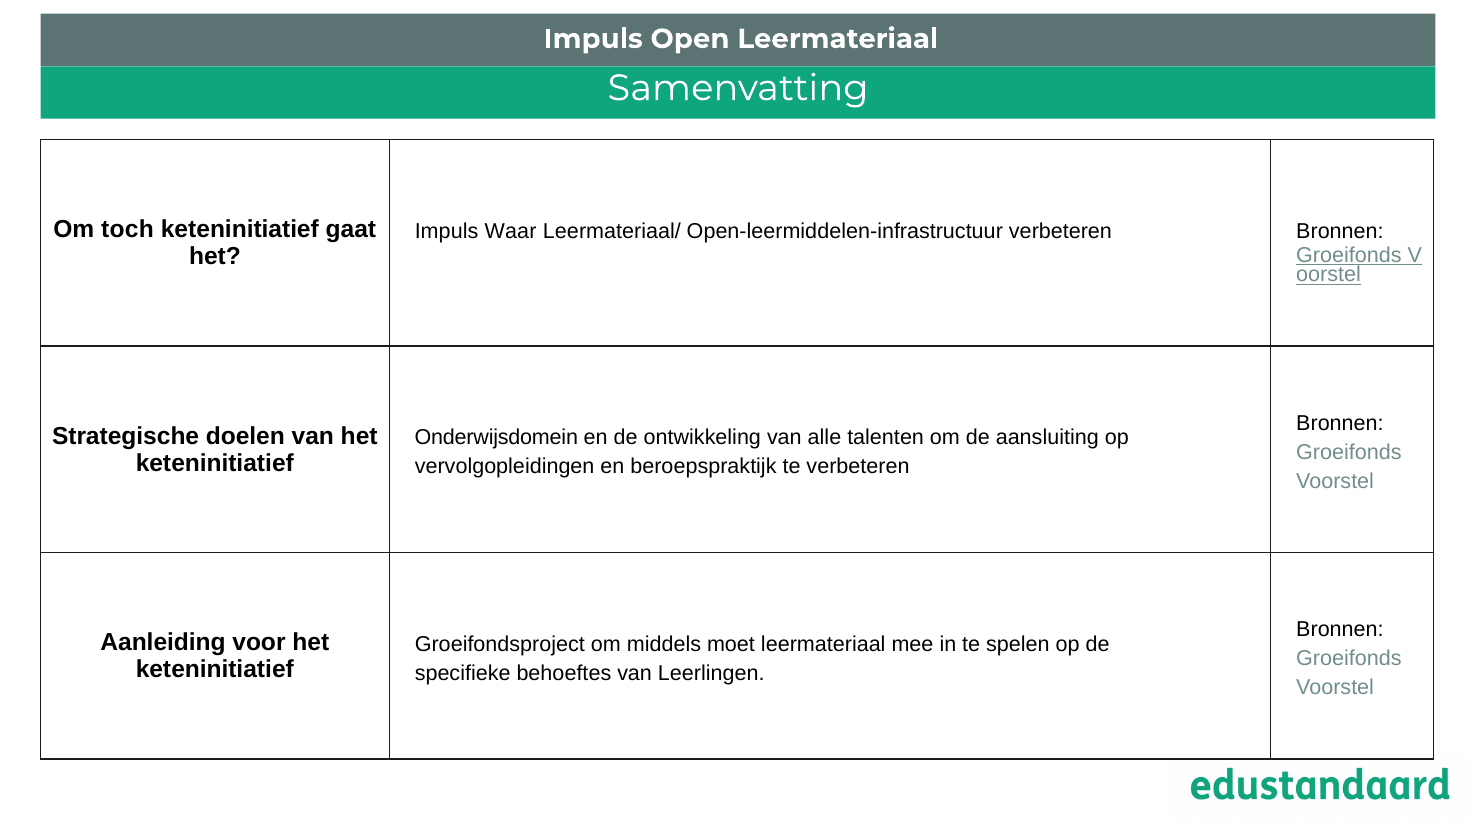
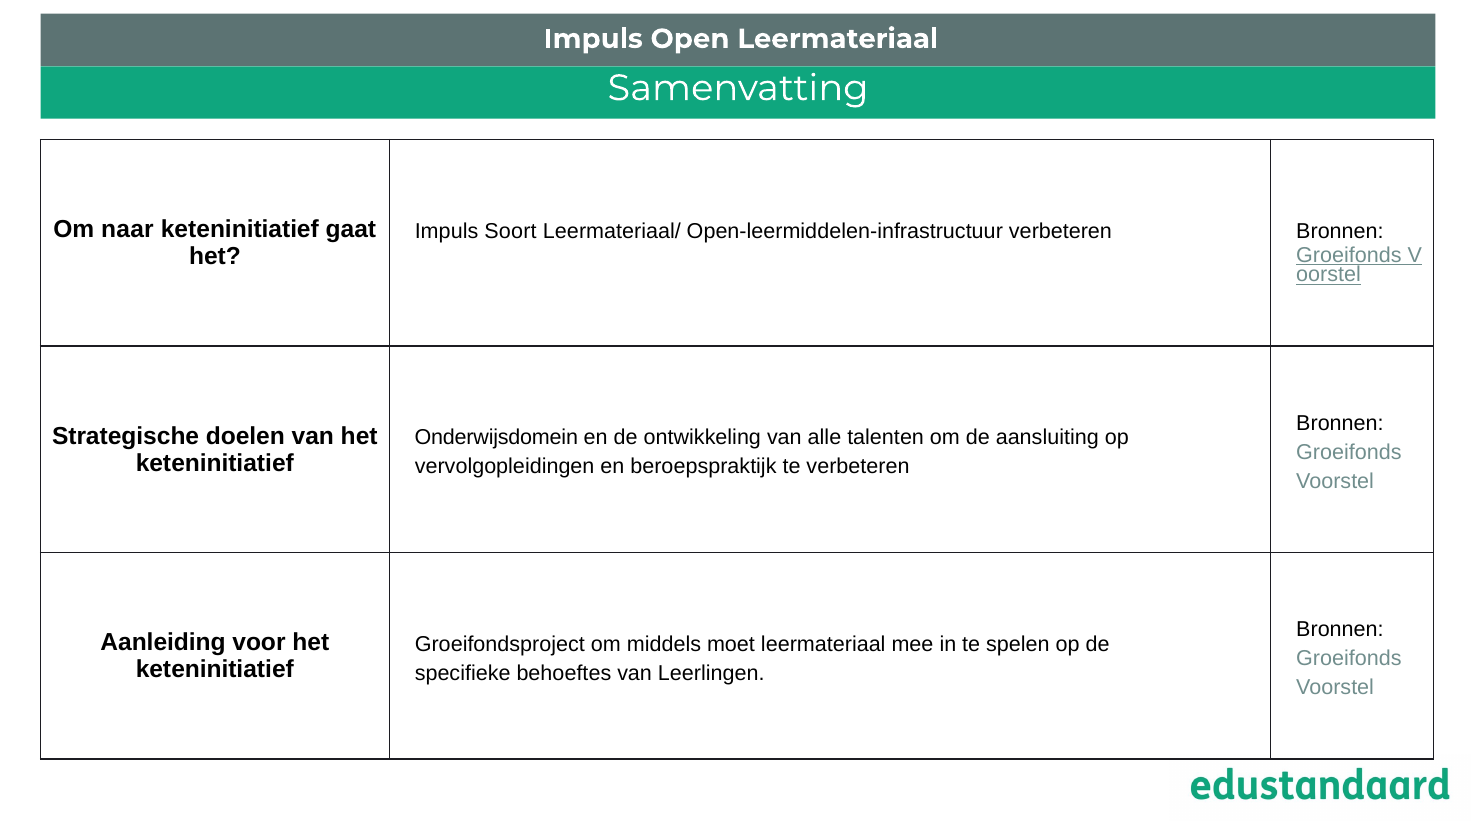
toch: toch -> naar (127, 230)
Waar: Waar -> Soort (511, 231)
